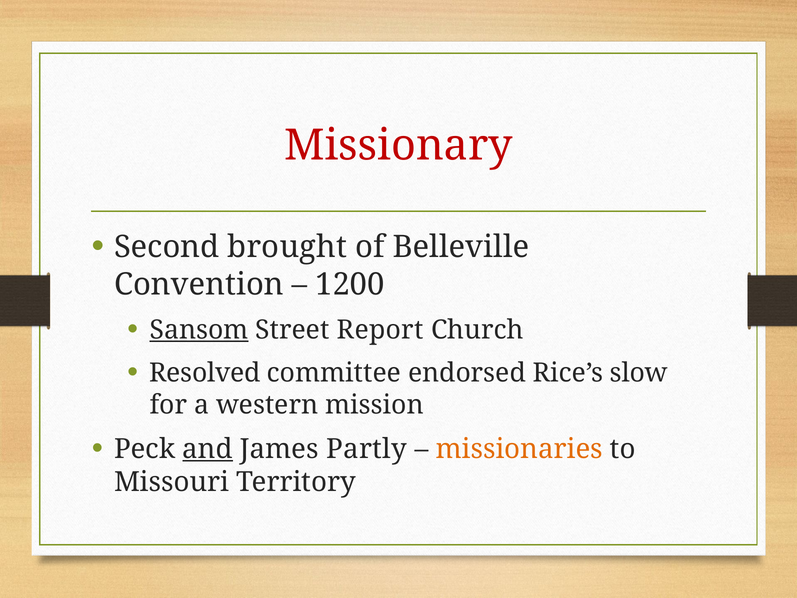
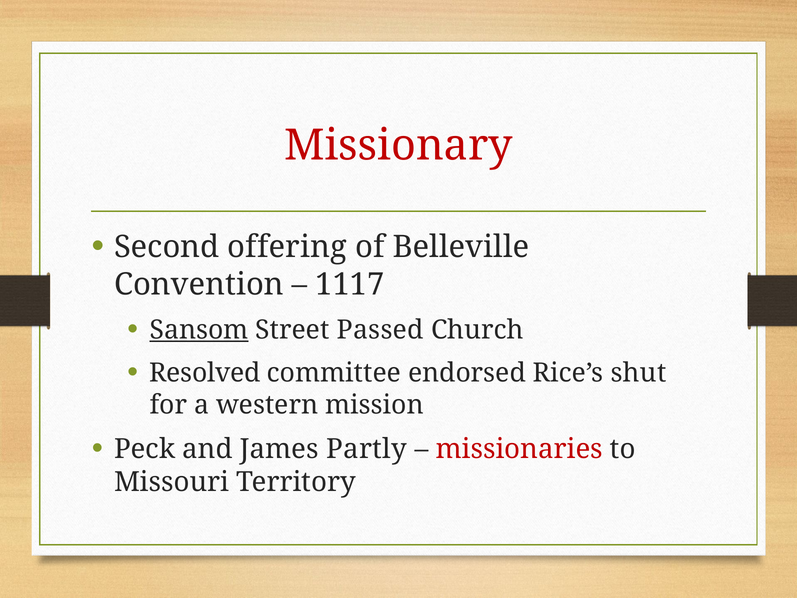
brought: brought -> offering (287, 247)
1200: 1200 -> 1117 (350, 284)
Report: Report -> Passed (380, 330)
slow: slow -> shut (638, 373)
and underline: present -> none (208, 449)
missionaries colour: orange -> red (519, 449)
